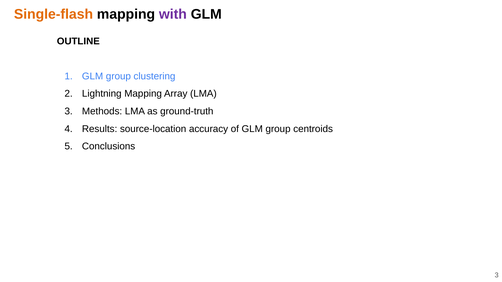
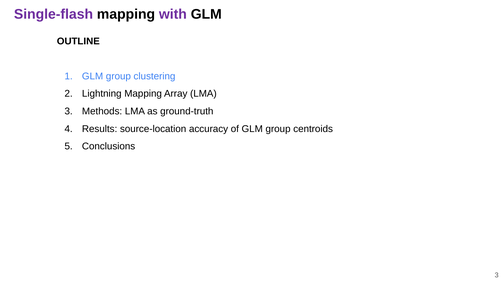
Single-flash colour: orange -> purple (54, 14)
